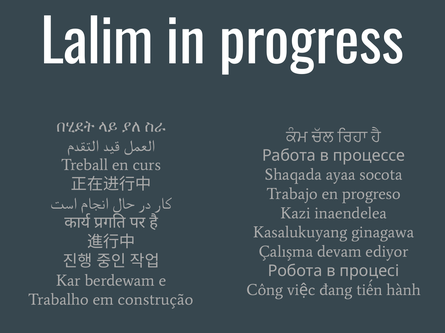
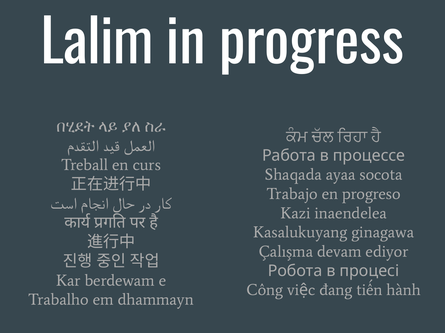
construção: construção -> dhammayn (156, 300)
